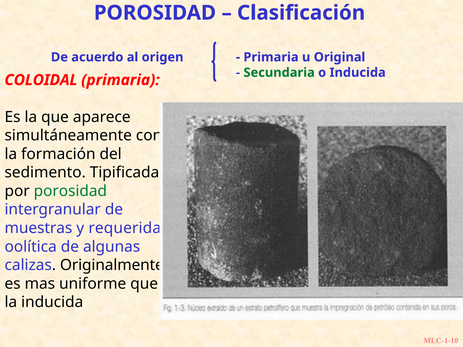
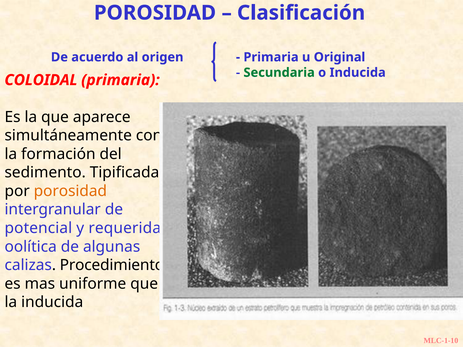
porosidad colour: green -> orange (70, 191)
muestras: muestras -> potencial (38, 228)
Originalmente: Originalmente -> Procedimiento (112, 265)
